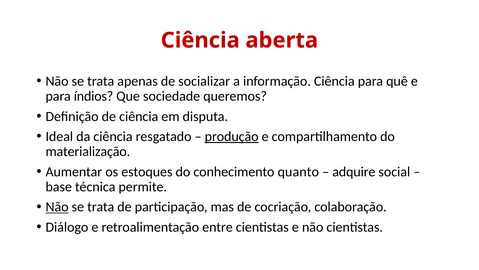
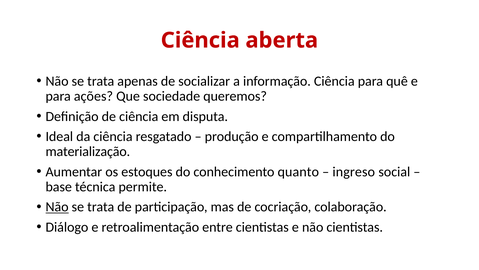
índios: índios -> ações (93, 96)
produção underline: present -> none (232, 136)
adquire: adquire -> ingreso (354, 171)
